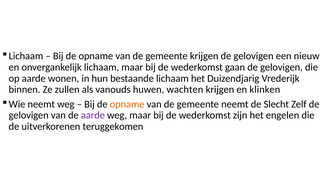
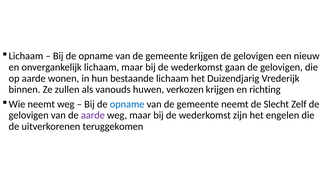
wachten: wachten -> verkozen (185, 89)
klinken: klinken -> richting (265, 89)
opname colour: orange -> blue (127, 104)
